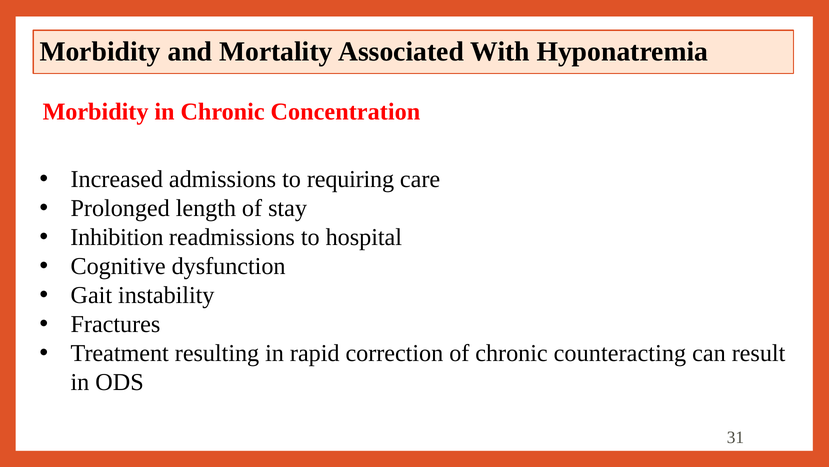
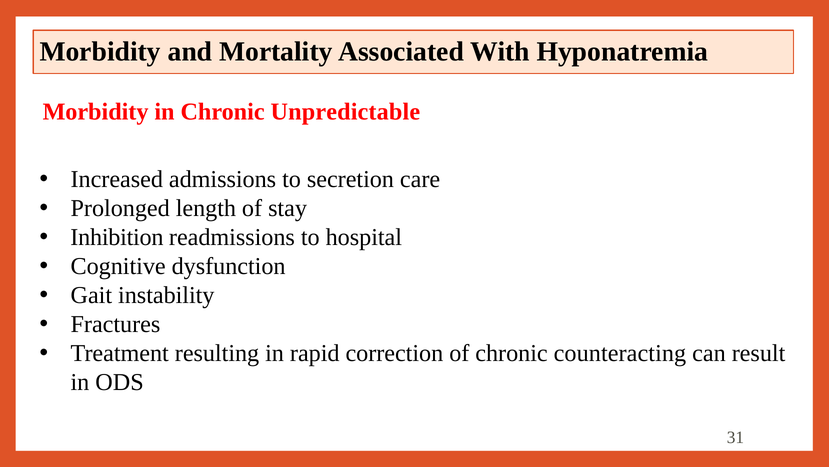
Concentration: Concentration -> Unpredictable (345, 112)
requiring: requiring -> secretion (350, 179)
